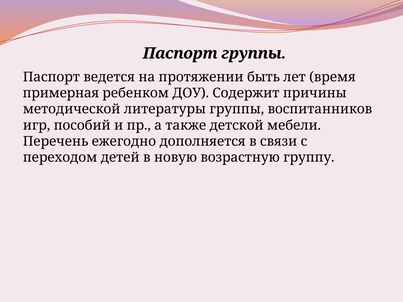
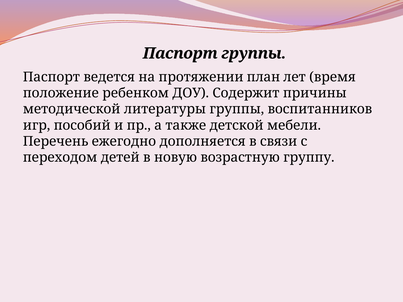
быть: быть -> план (263, 77)
примерная: примерная -> положение (61, 93)
